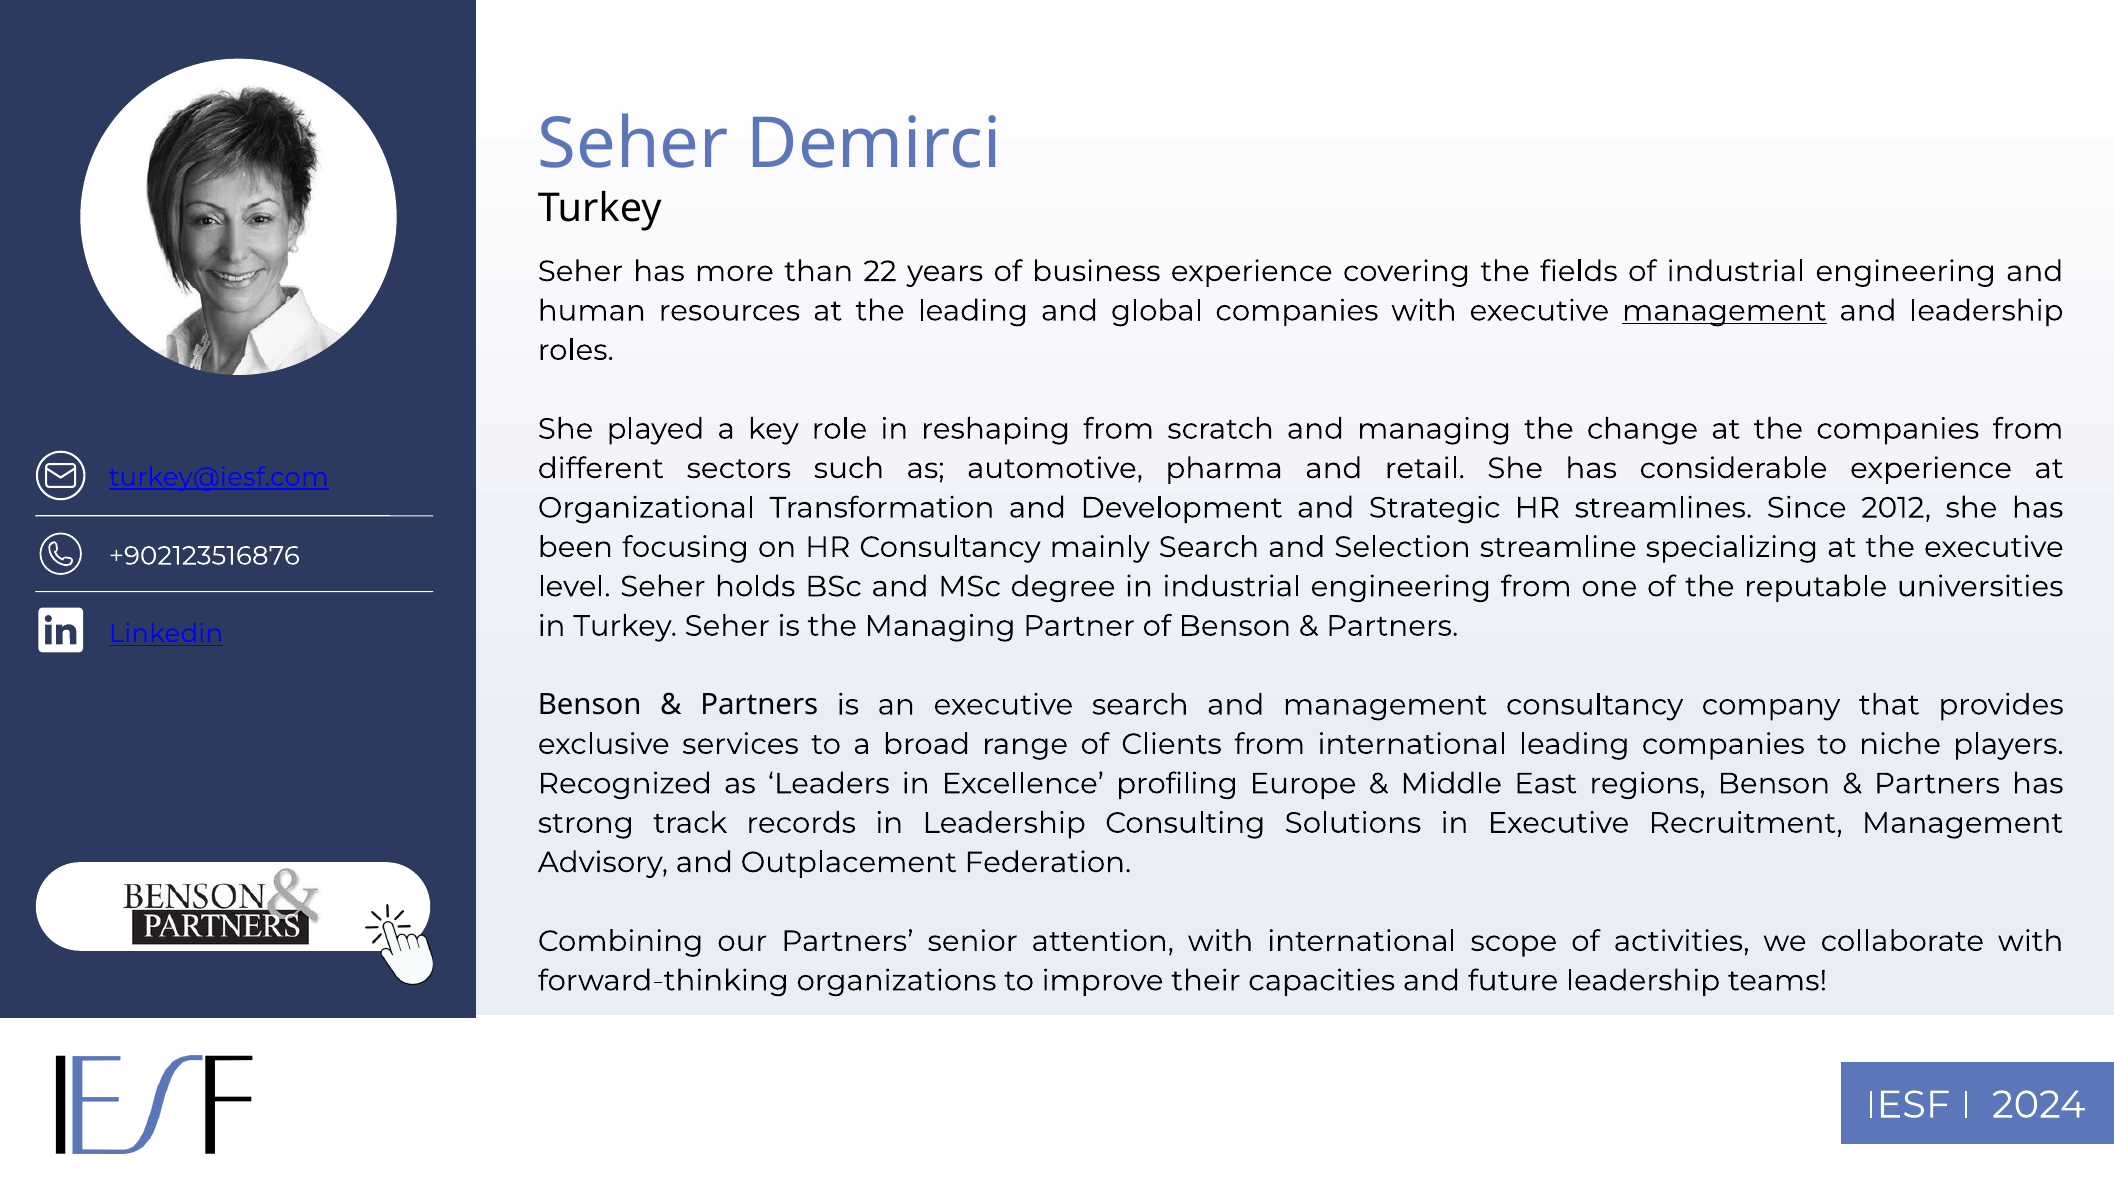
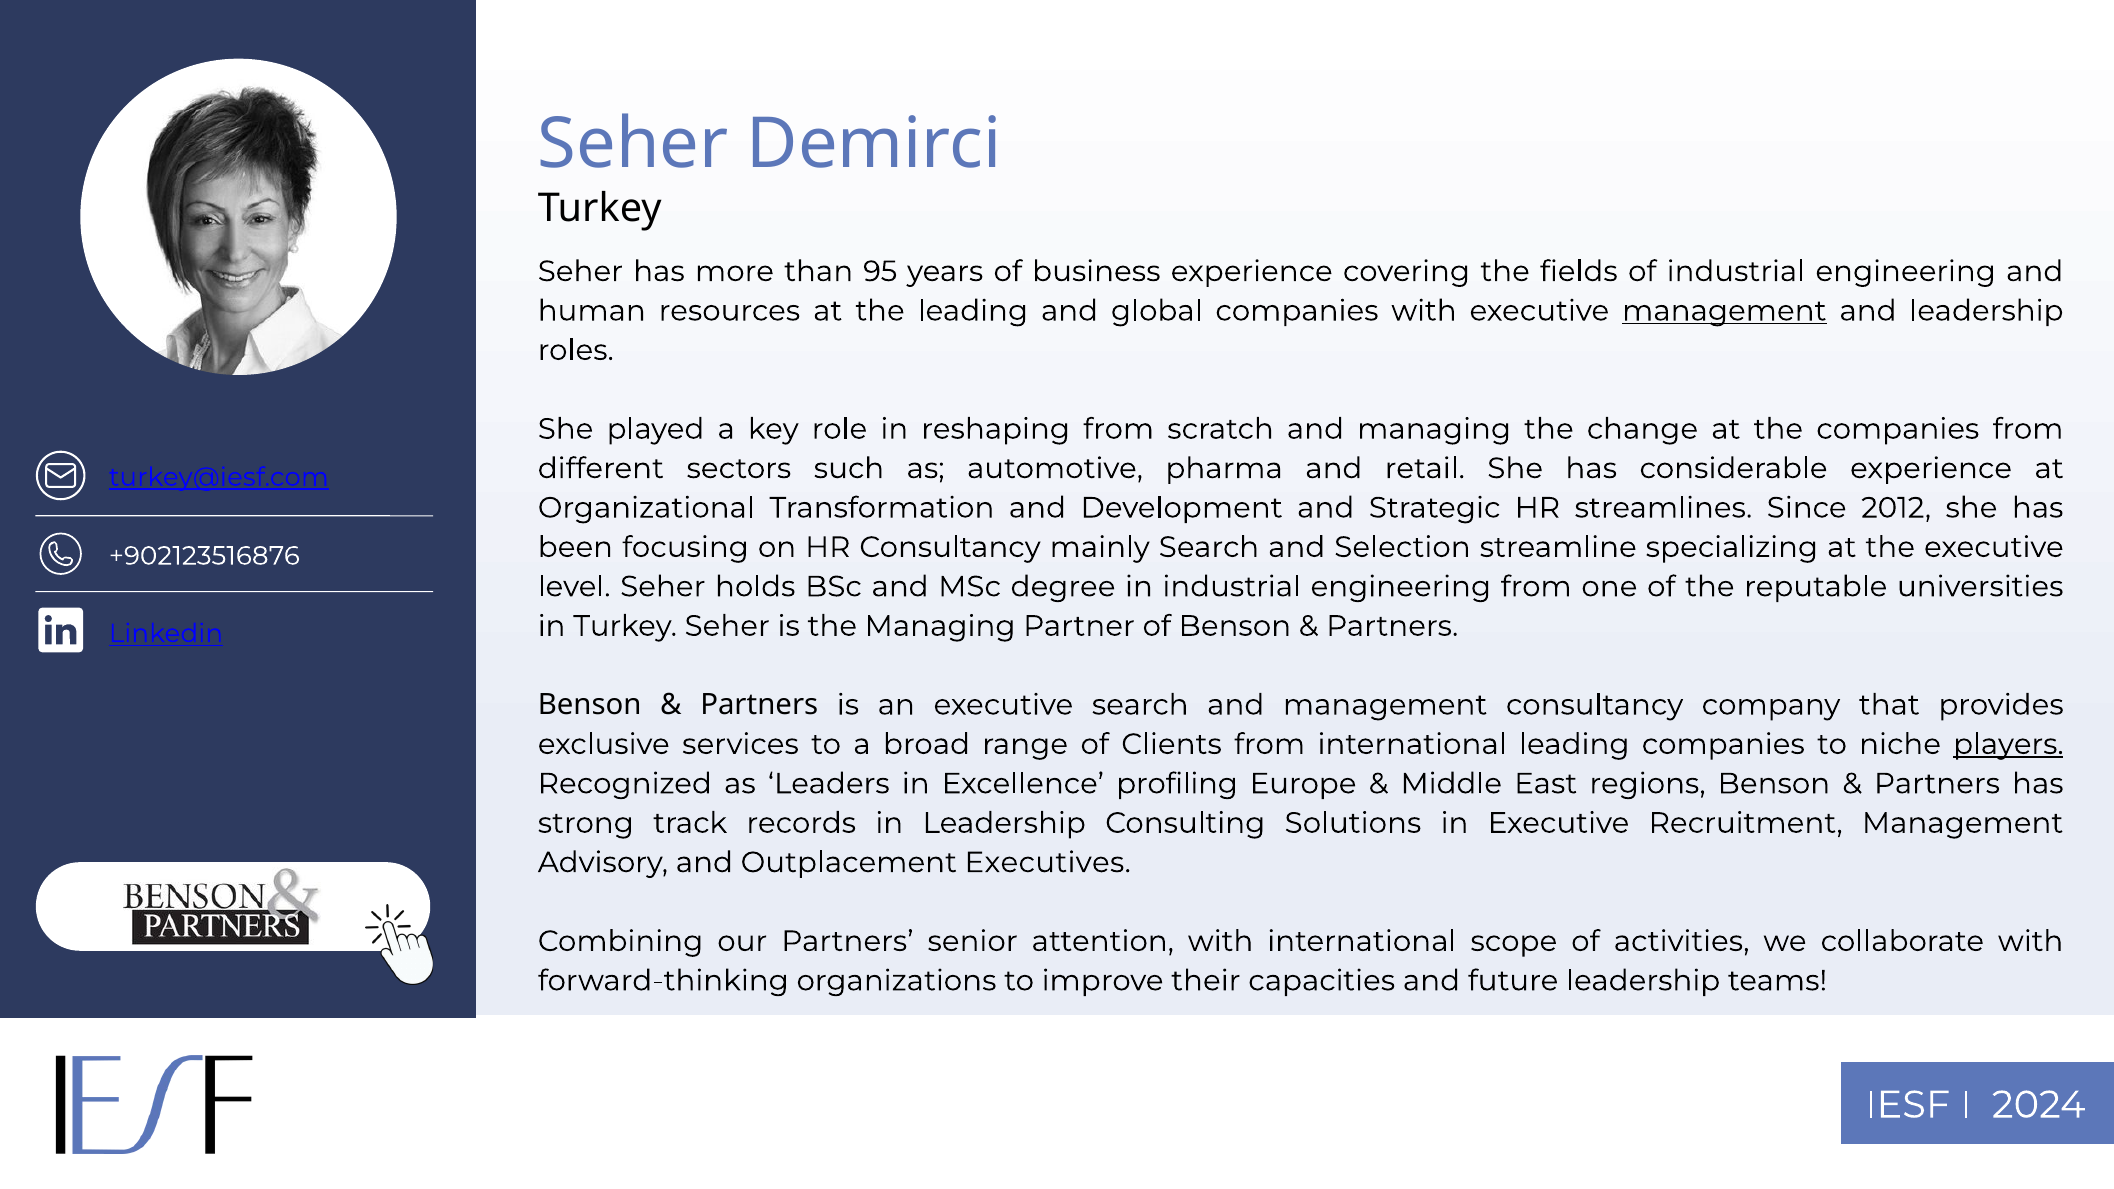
22: 22 -> 95 (880, 271)
players underline: none -> present (2008, 744)
Federation: Federation -> Executives (1048, 863)
